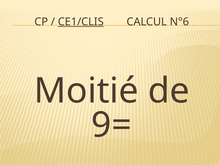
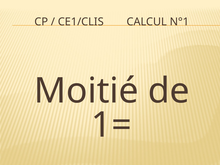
CE1/CLIS underline: present -> none (81, 22)
N°6: N°6 -> N°1 (179, 22)
9=: 9= -> 1= (111, 125)
